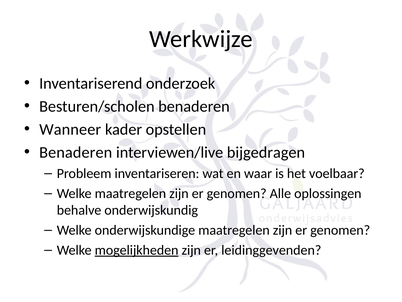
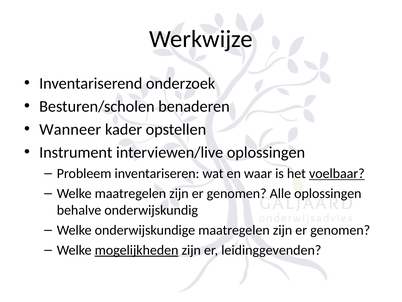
Benaderen: Benaderen -> Instrument (76, 152)
interviewen/live bijgedragen: bijgedragen -> oplossingen (266, 152)
voelbaar underline: none -> present (337, 173)
